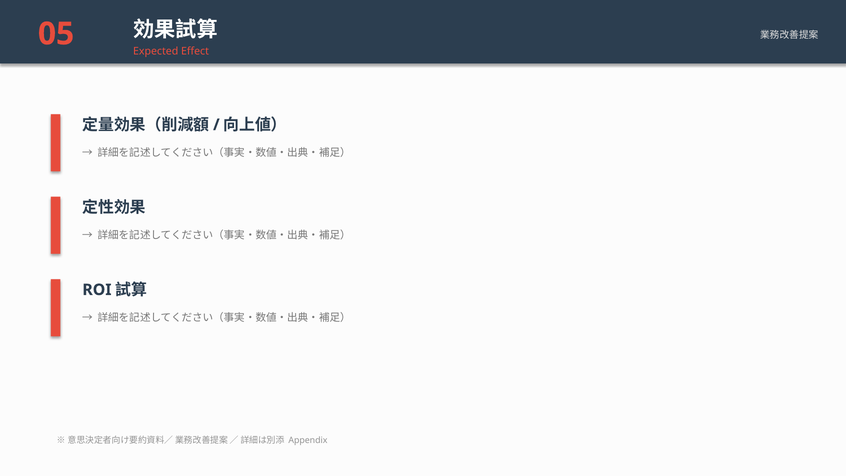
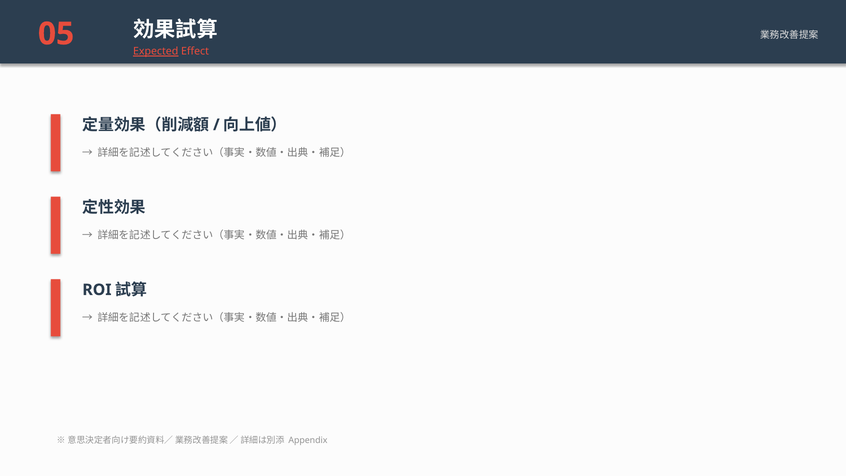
Expected underline: none -> present (156, 51)
